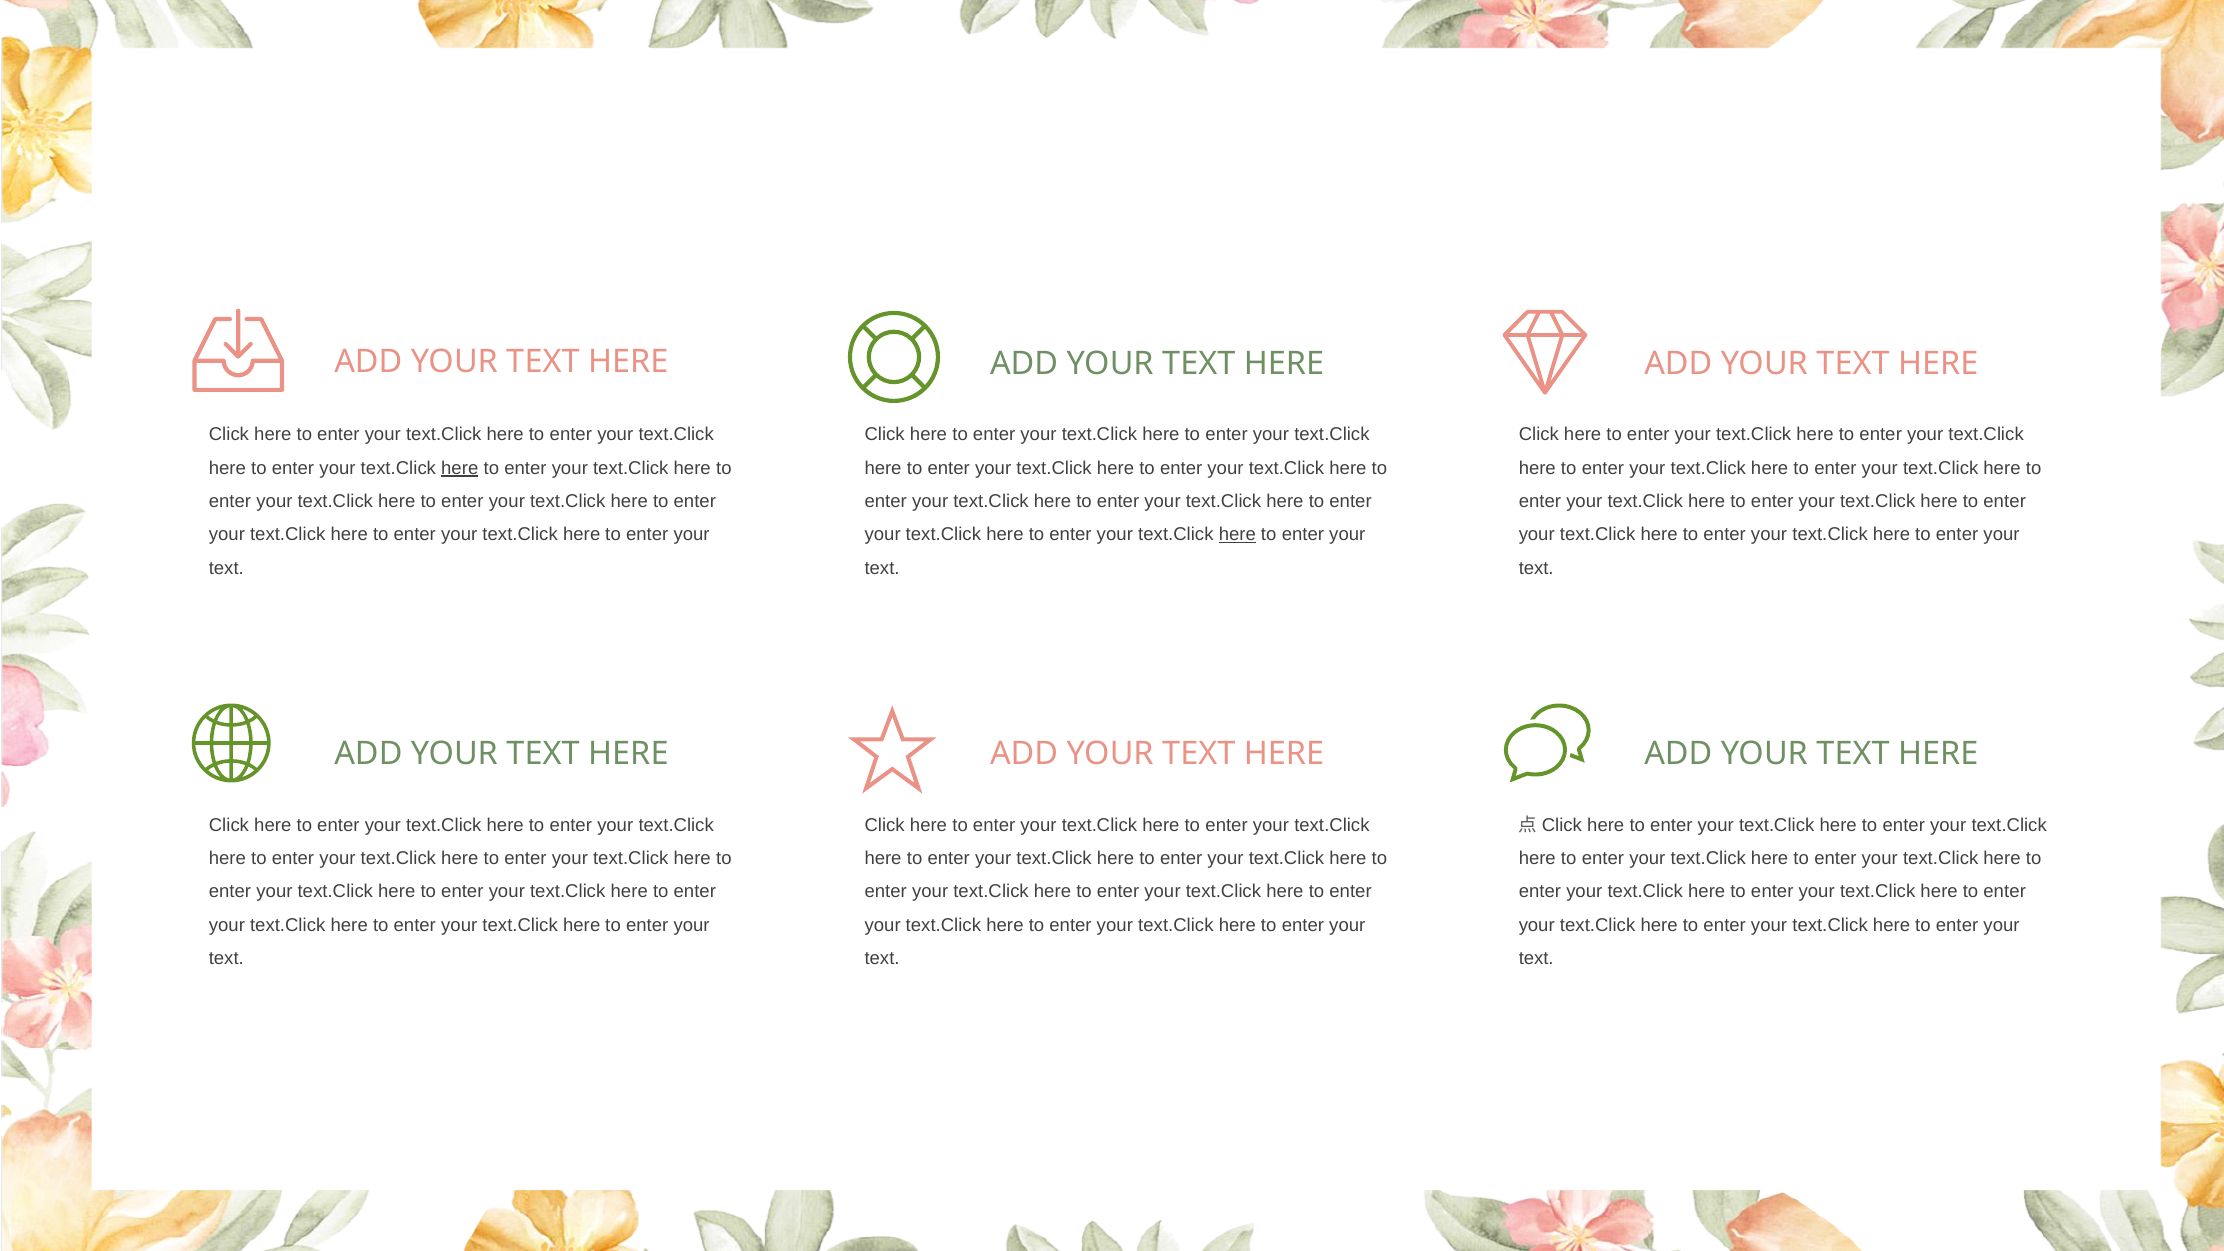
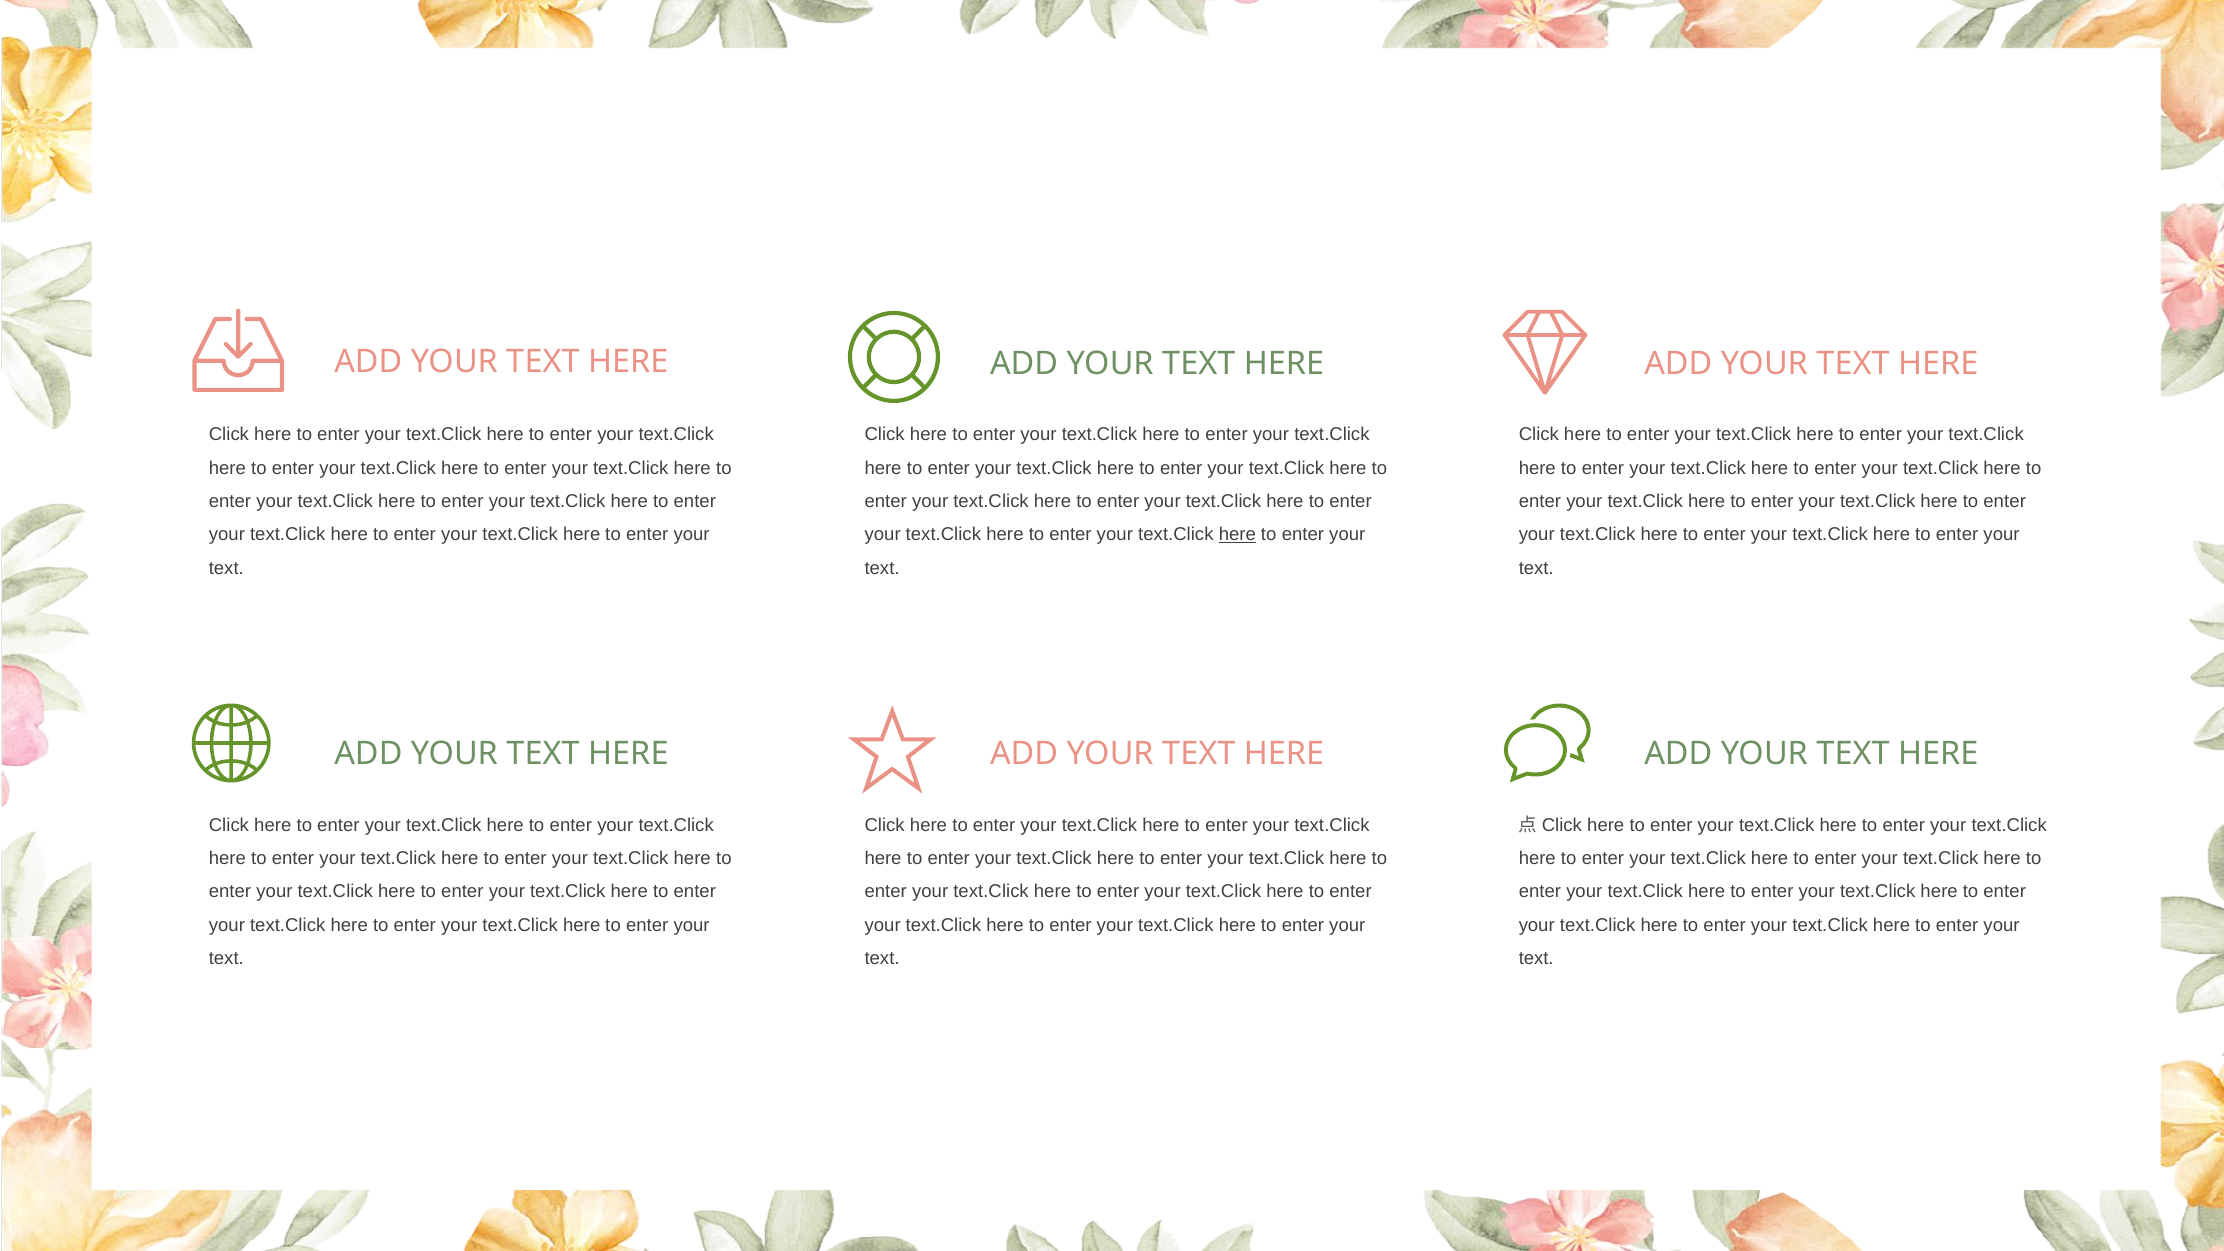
here underline: present -> none (460, 468)
